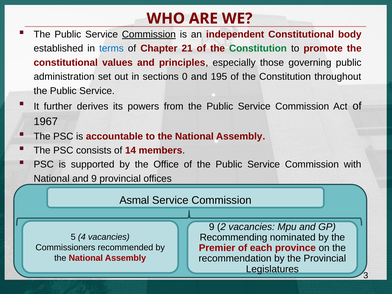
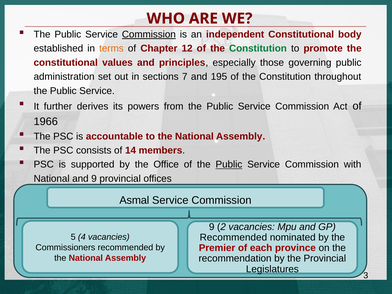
terms colour: blue -> orange (111, 48)
21: 21 -> 12 (187, 48)
0: 0 -> 7 (185, 77)
1967: 1967 -> 1966 (46, 122)
Public underline: none -> present (229, 164)
Recommending: Recommending -> Recommended (233, 237)
